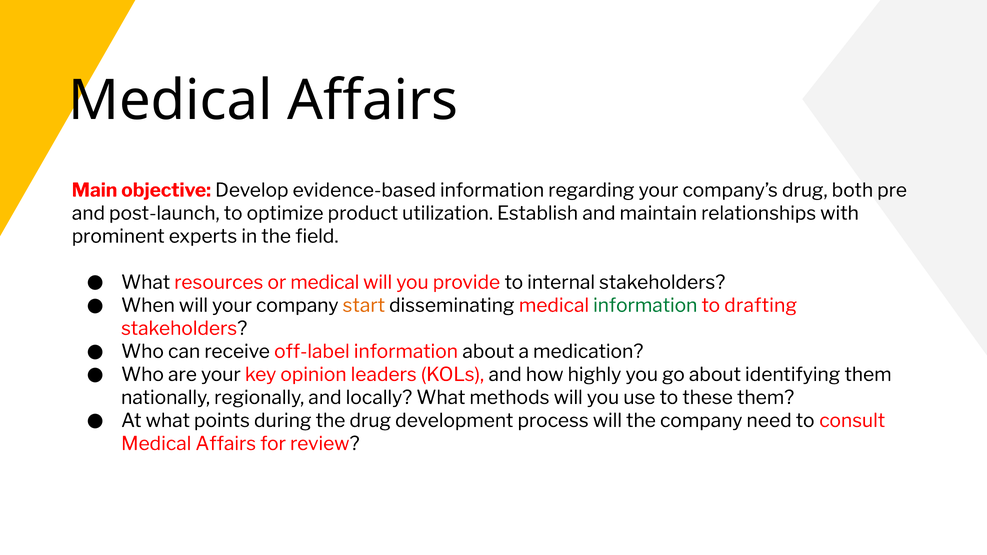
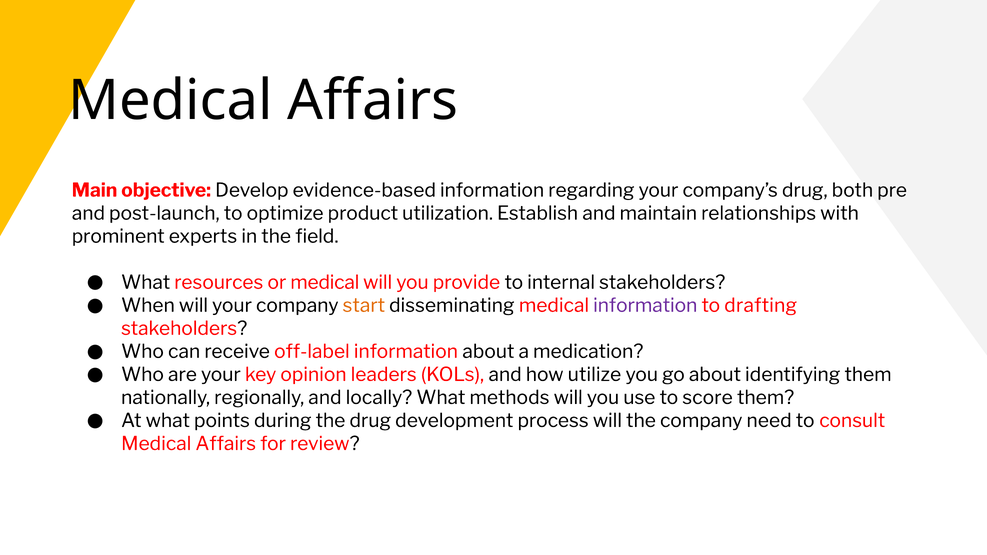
information colour: green -> purple (645, 306)
highly: highly -> utilize (594, 375)
these: these -> score (708, 398)
